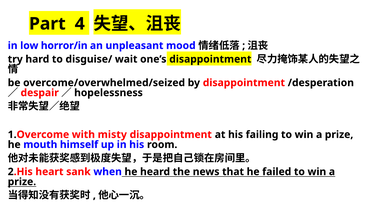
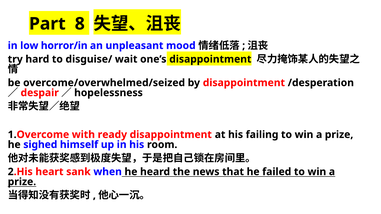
4: 4 -> 8 (80, 24)
misty: misty -> ready (112, 135)
mouth: mouth -> sighed (40, 145)
